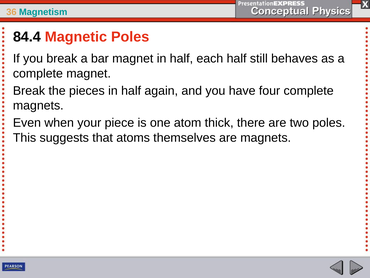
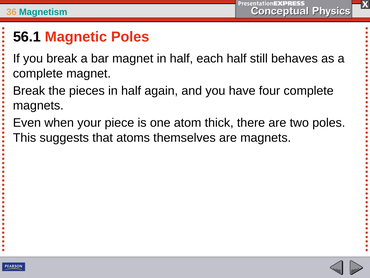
84.4: 84.4 -> 56.1 (27, 37)
